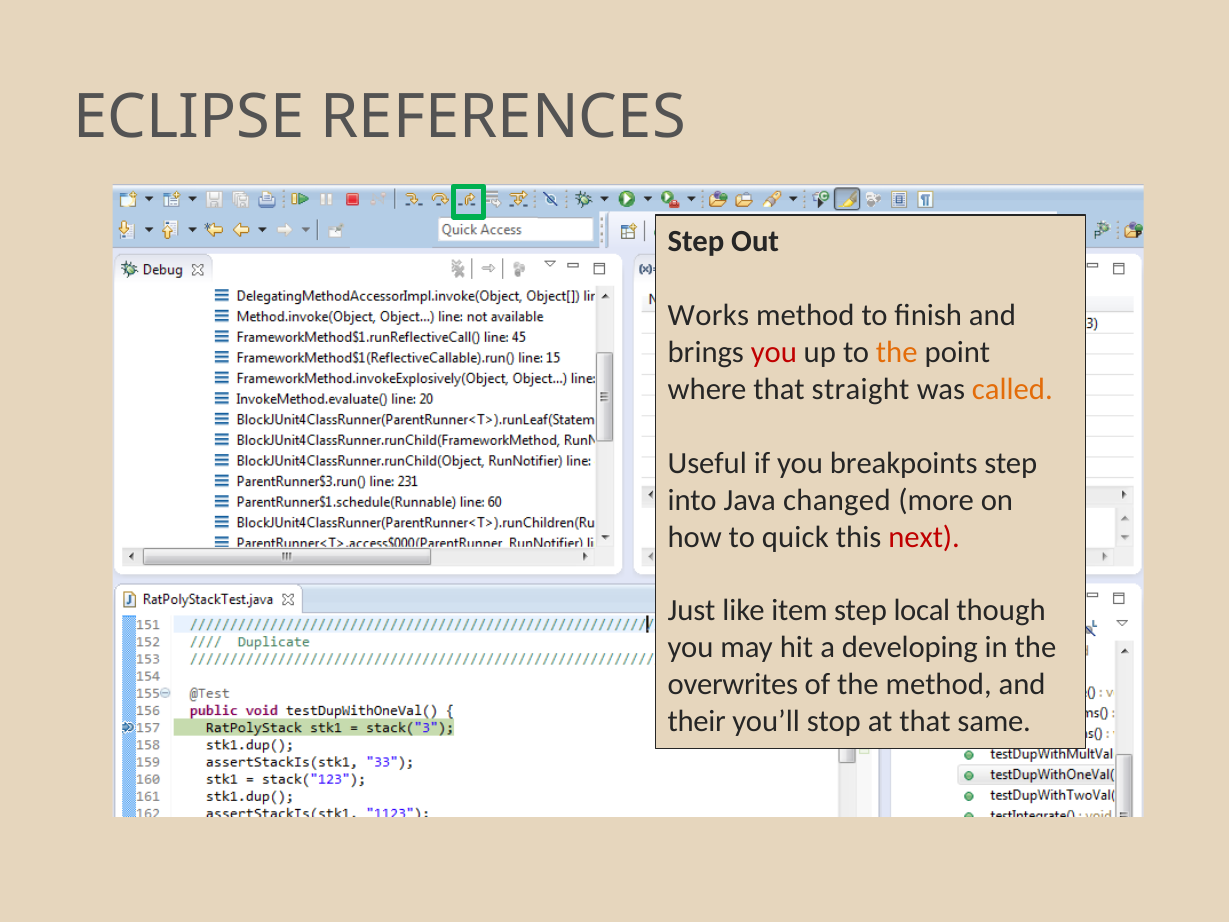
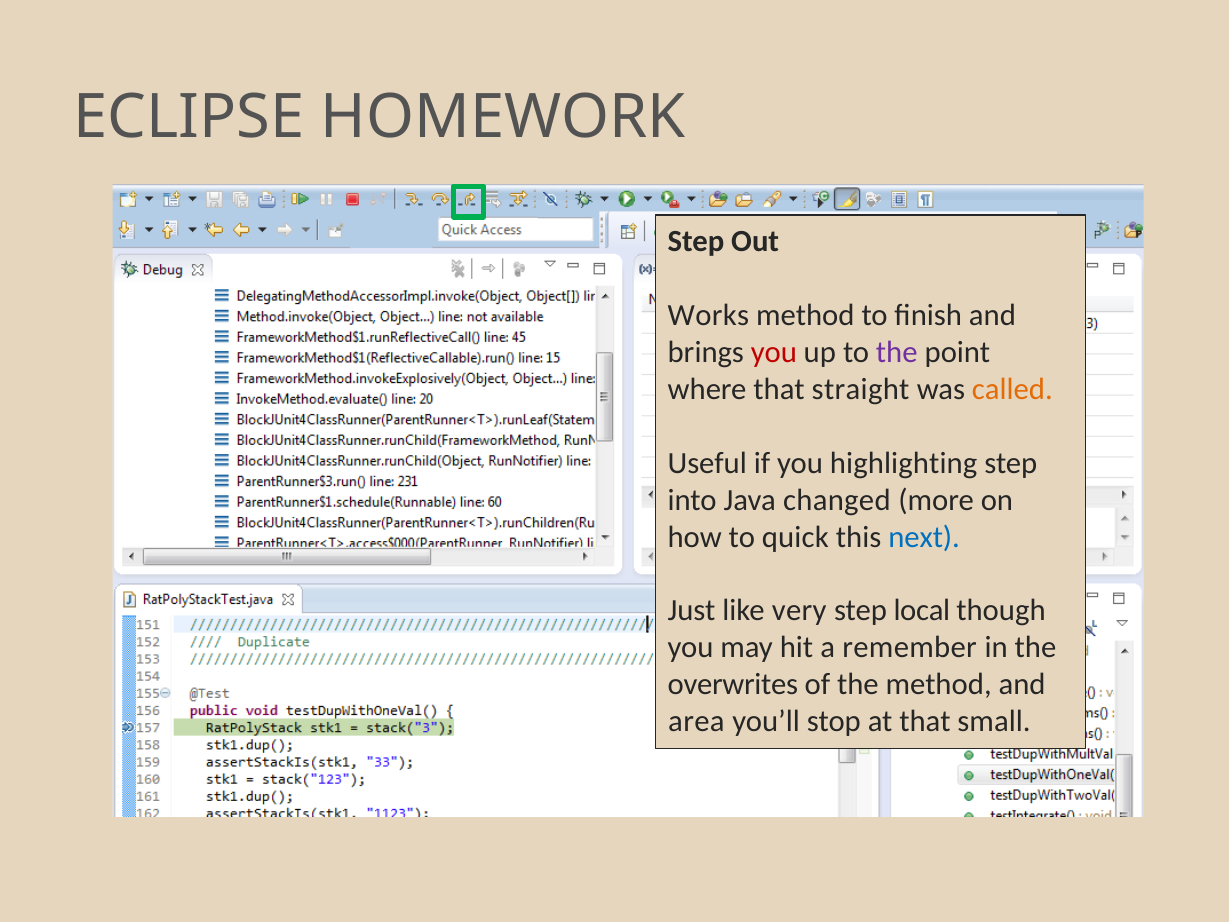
REFERENCES: REFERENCES -> HOMEWORK (503, 117)
the colour: orange -> purple (897, 352)
breakpoints: breakpoints -> highlighting (904, 463)
next colour: red -> blue (924, 537)
item: item -> very (799, 610)
developing: developing -> remember (910, 647)
their: their -> area (696, 721)
same: same -> small (994, 721)
